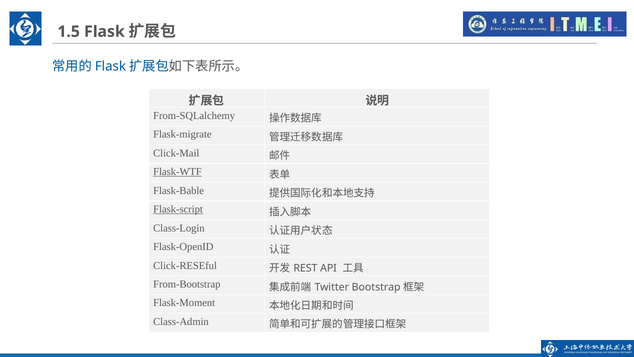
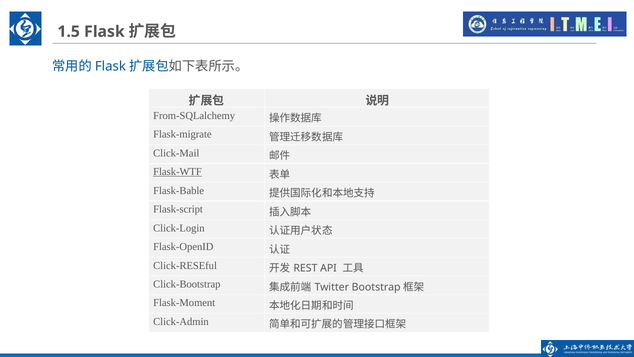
Flask-script underline: present -> none (178, 209)
Class-Login: Class-Login -> Click-Login (179, 228)
From-Bootstrap: From-Bootstrap -> Click-Bootstrap (187, 284)
Class-Admin: Class-Admin -> Click-Admin (181, 322)
